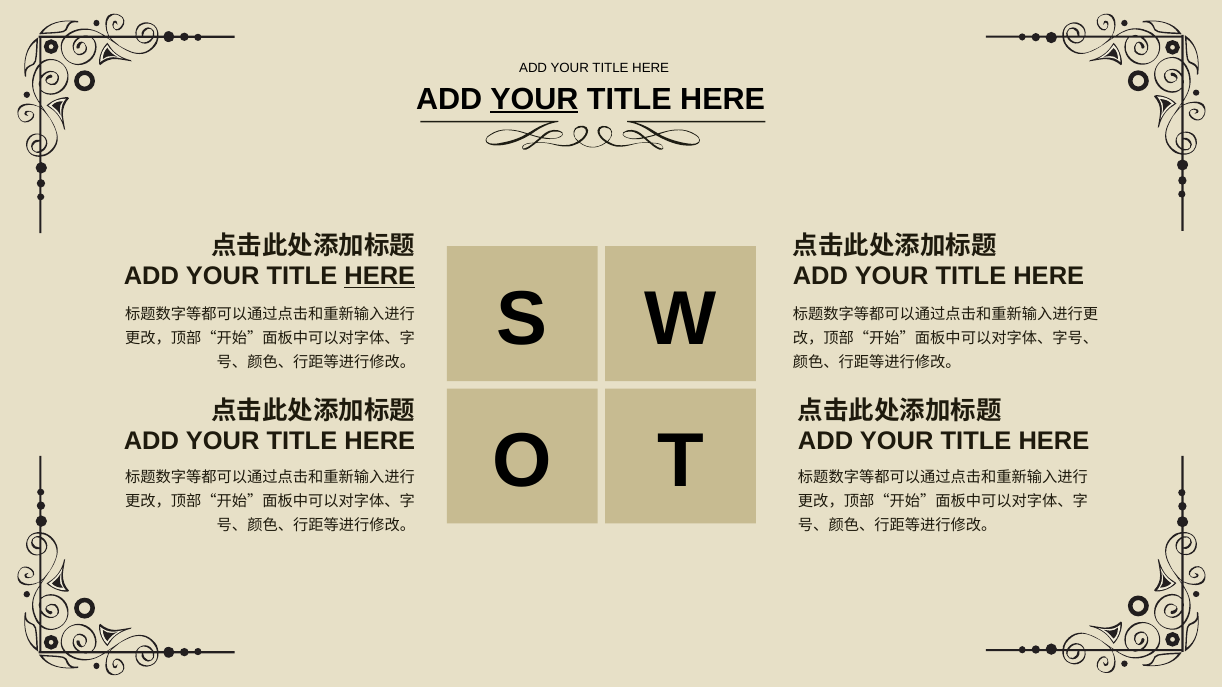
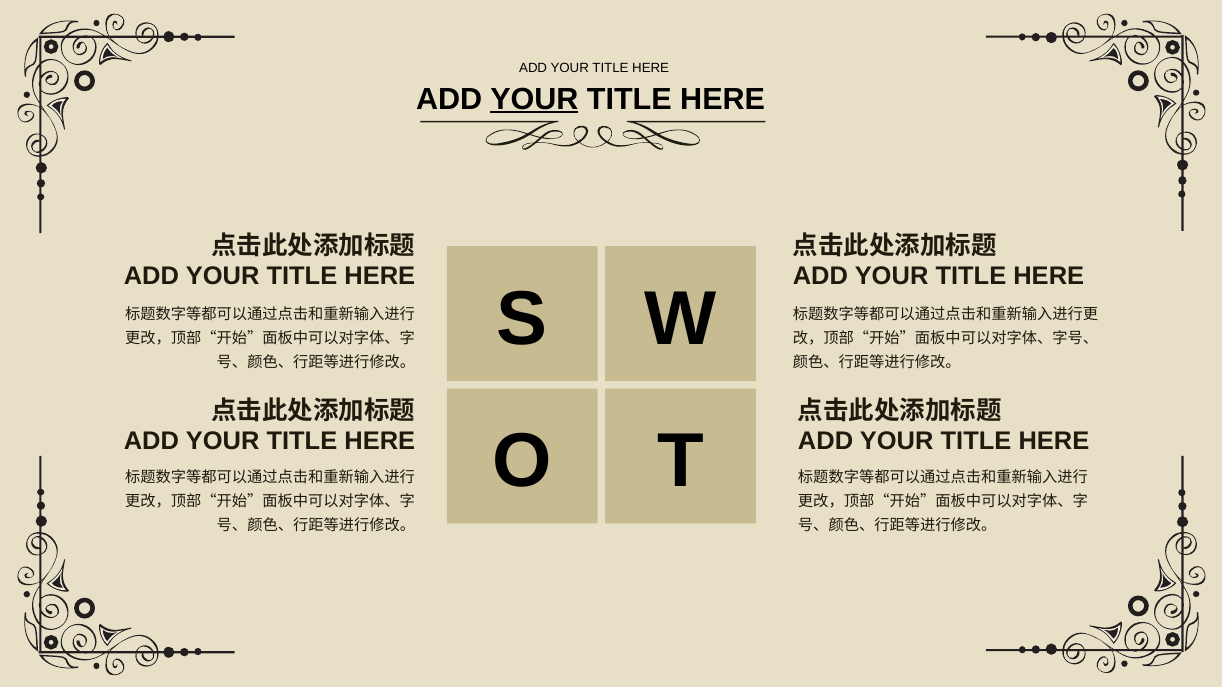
HERE underline: present -> none (380, 277)
